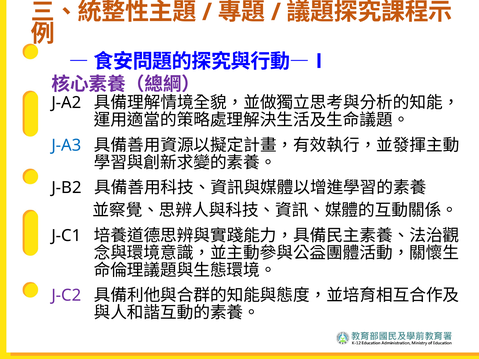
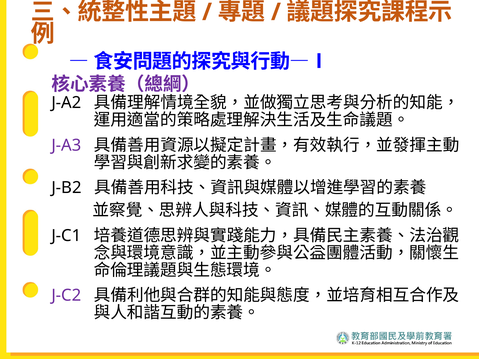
J-A3 colour: blue -> purple (66, 145)
